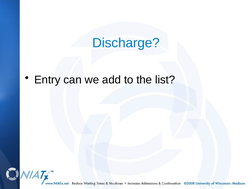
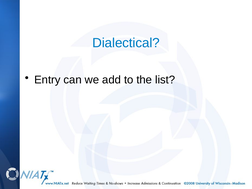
Discharge: Discharge -> Dialectical (126, 43)
